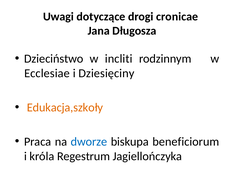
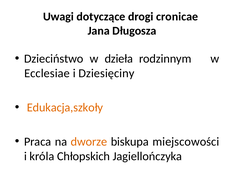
incliti: incliti -> dzieła (119, 59)
dworze colour: blue -> orange (89, 142)
beneficiorum: beneficiorum -> miejscowości (186, 142)
Regestrum: Regestrum -> Chłopskich (83, 156)
